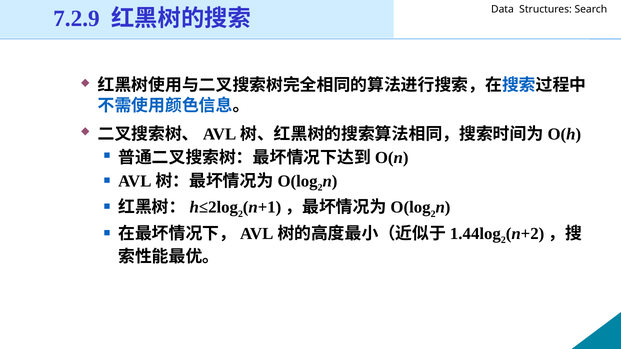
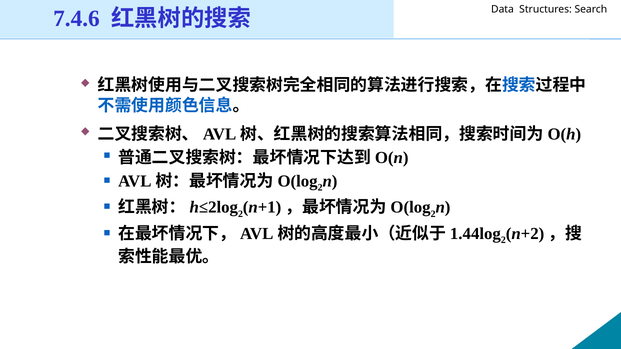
7.2.9: 7.2.9 -> 7.4.6 (76, 18)
